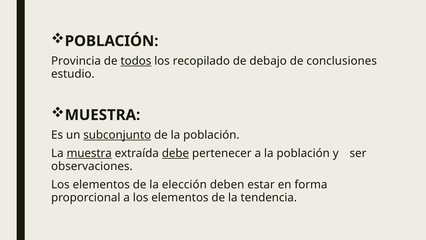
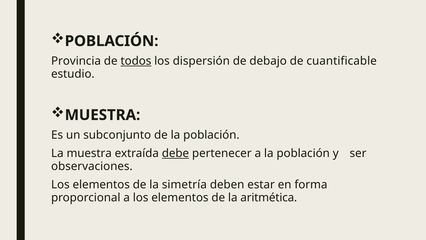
recopilado: recopilado -> dispersión (201, 61)
conclusiones: conclusiones -> cuantificable (342, 61)
subconjunto underline: present -> none (117, 135)
muestra underline: present -> none (89, 153)
elección: elección -> simetría (184, 184)
tendencia: tendencia -> aritmética (269, 197)
